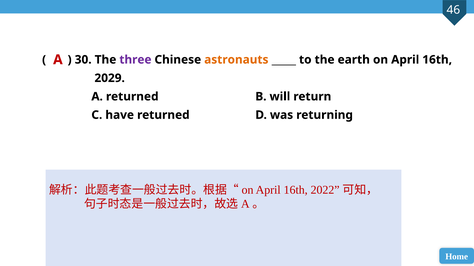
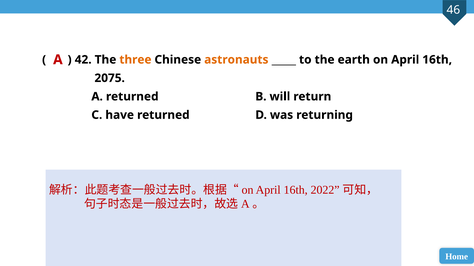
30: 30 -> 42 (83, 60)
three colour: purple -> orange (135, 60)
2029: 2029 -> 2075 (110, 78)
